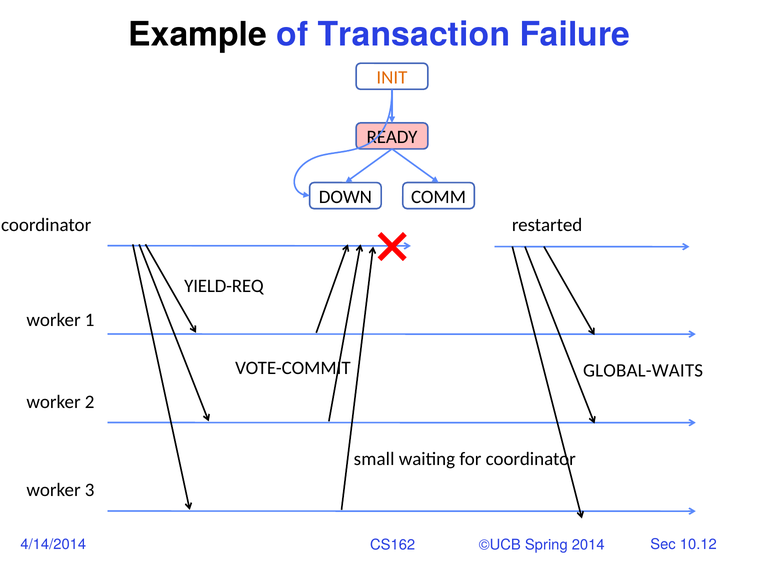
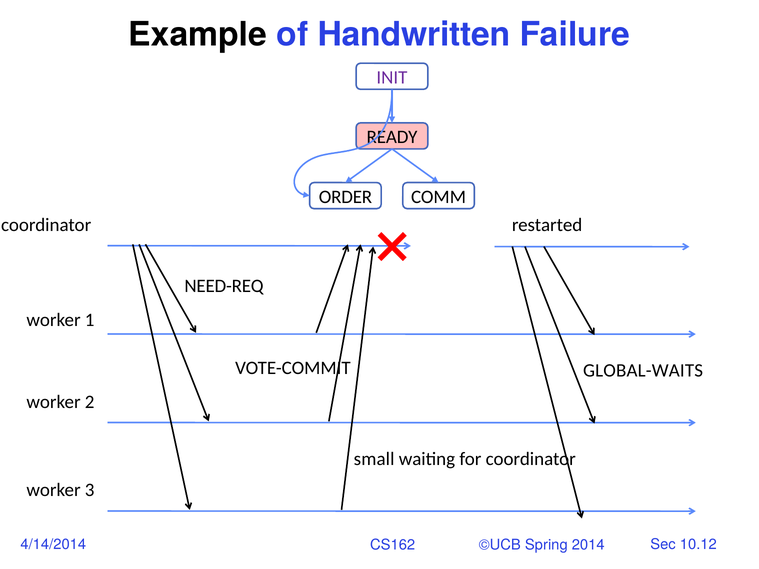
Transaction: Transaction -> Handwritten (414, 35)
INIT colour: orange -> purple (392, 78)
DOWN: DOWN -> ORDER (345, 197)
YIELD-REQ: YIELD-REQ -> NEED-REQ (224, 286)
